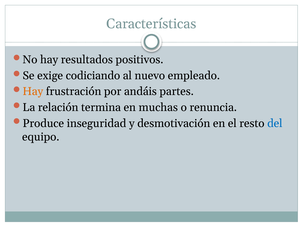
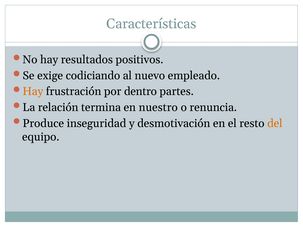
andáis: andáis -> dentro (140, 92)
muchas: muchas -> nuestro (158, 107)
del colour: blue -> orange (275, 123)
